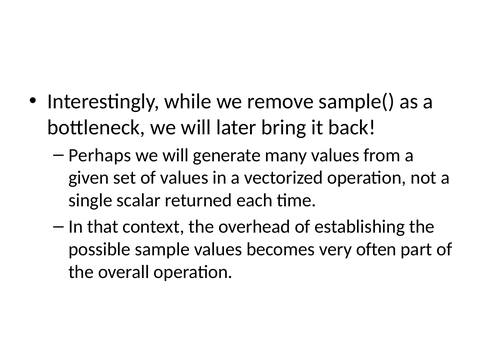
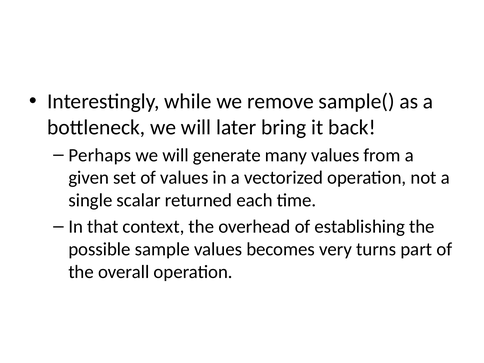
often: often -> turns (376, 249)
